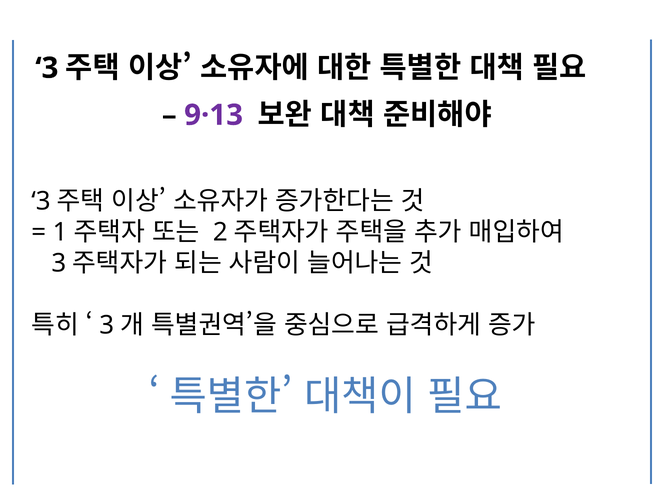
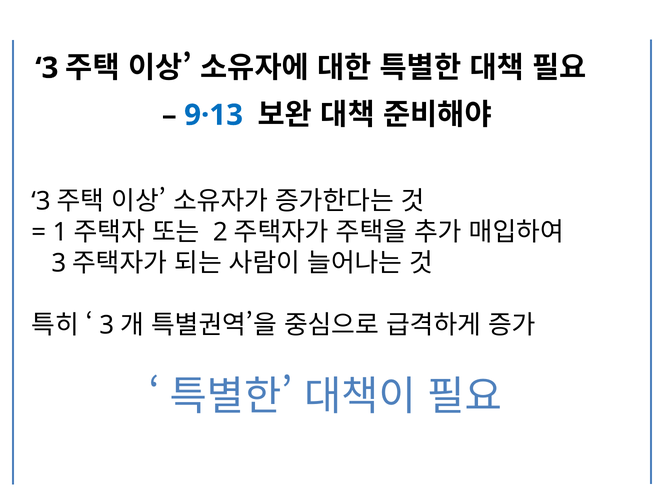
9·13 colour: purple -> blue (214, 115)
